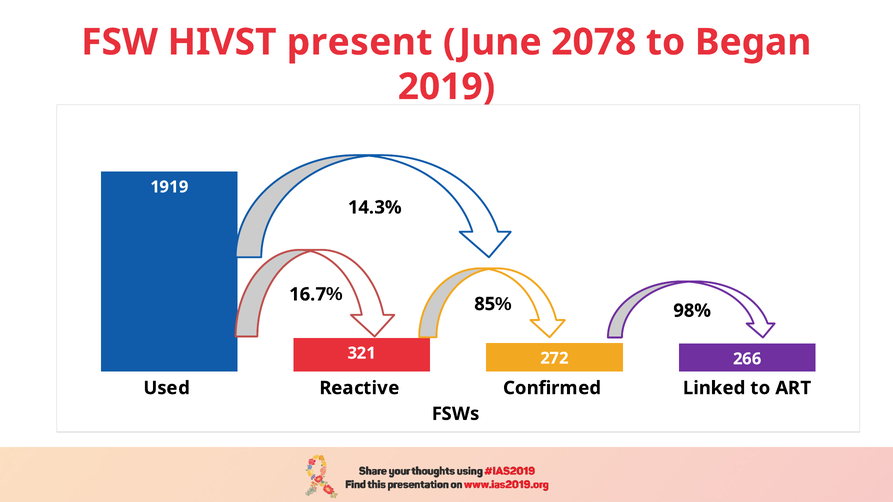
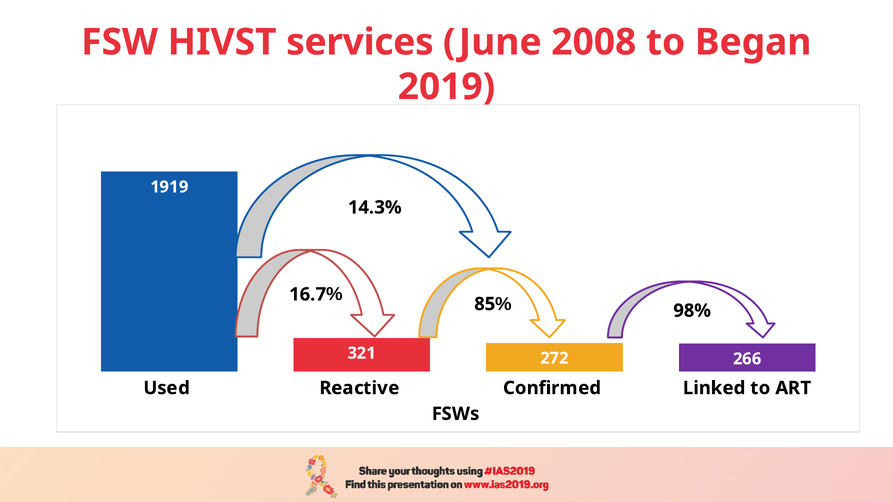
present: present -> services (360, 42)
2078: 2078 -> 2008 (594, 42)
